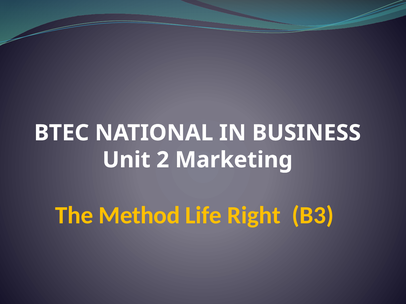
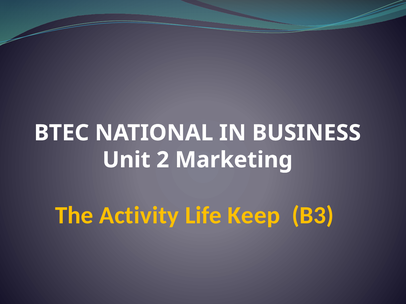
Method: Method -> Activity (139, 216)
Right: Right -> Keep (254, 216)
